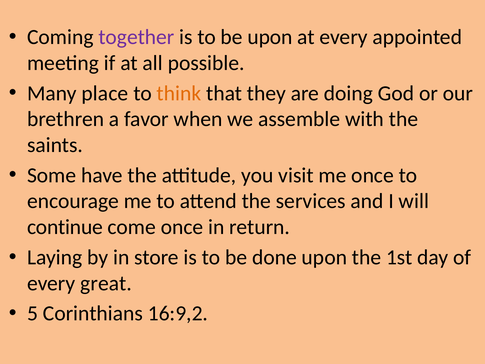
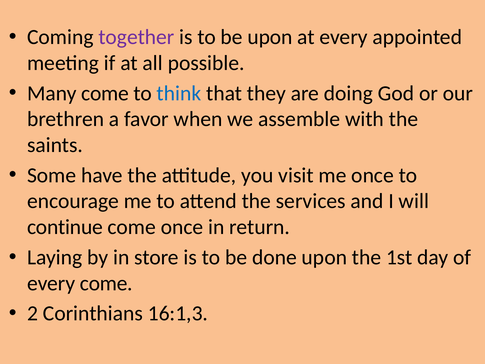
Many place: place -> come (105, 93)
think colour: orange -> blue (179, 93)
every great: great -> come (106, 283)
5: 5 -> 2 (33, 313)
16:9,2: 16:9,2 -> 16:1,3 (178, 313)
